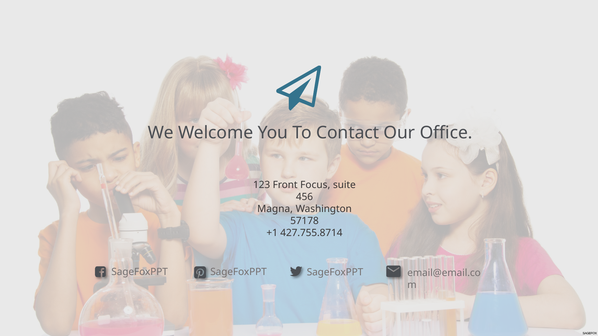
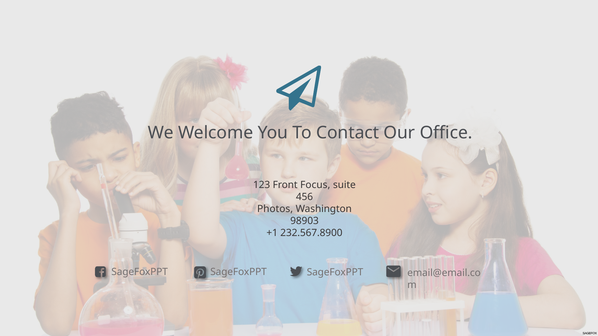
Magna: Magna -> Photos (275, 209)
57178: 57178 -> 98903 (305, 221)
427.755.8714: 427.755.8714 -> 232.567.8900 (311, 233)
